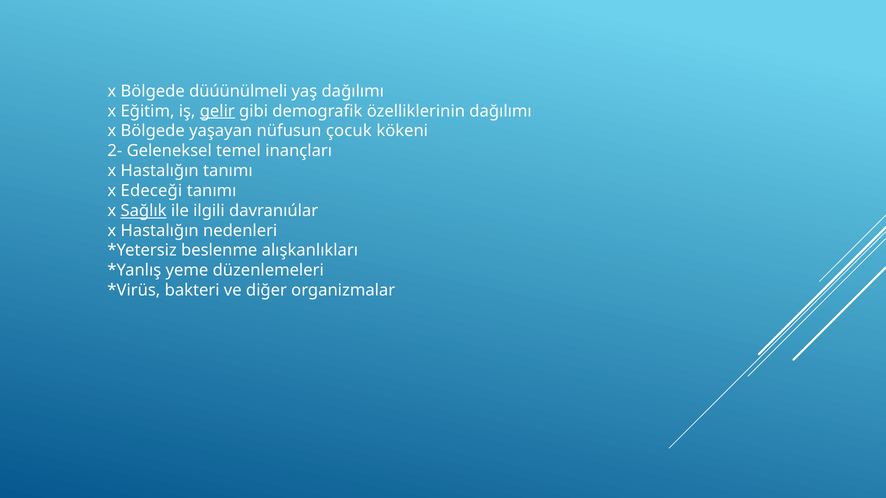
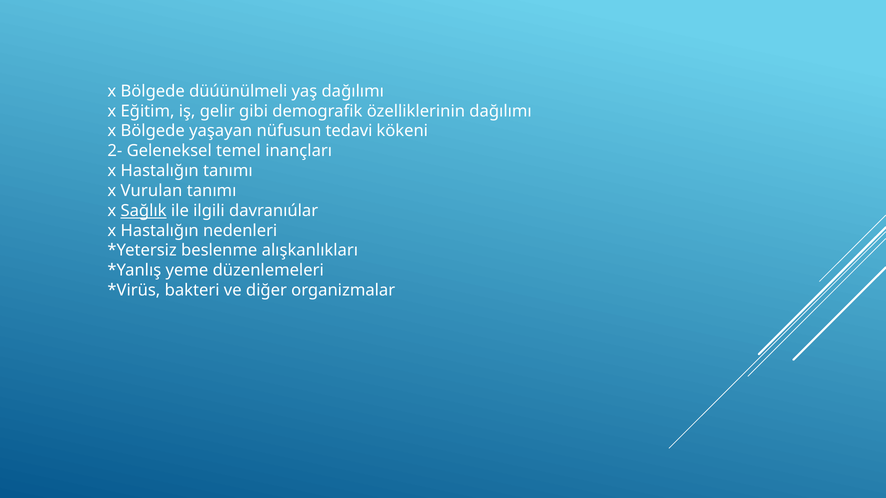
gelir underline: present -> none (217, 111)
çocuk: çocuk -> tedavi (349, 131)
Edeceği: Edeceği -> Vurulan (151, 191)
